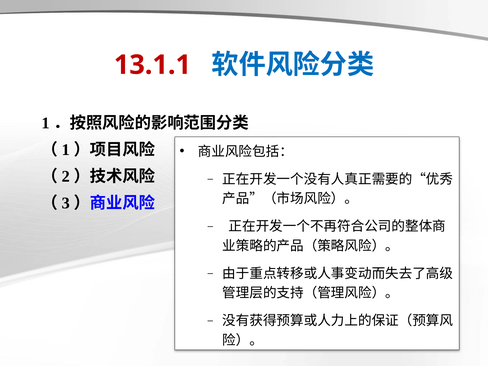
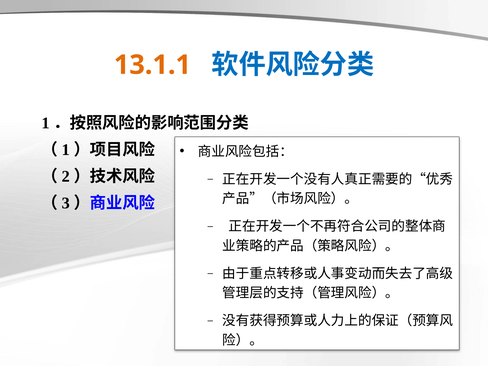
13.1.1 colour: red -> orange (152, 65)
